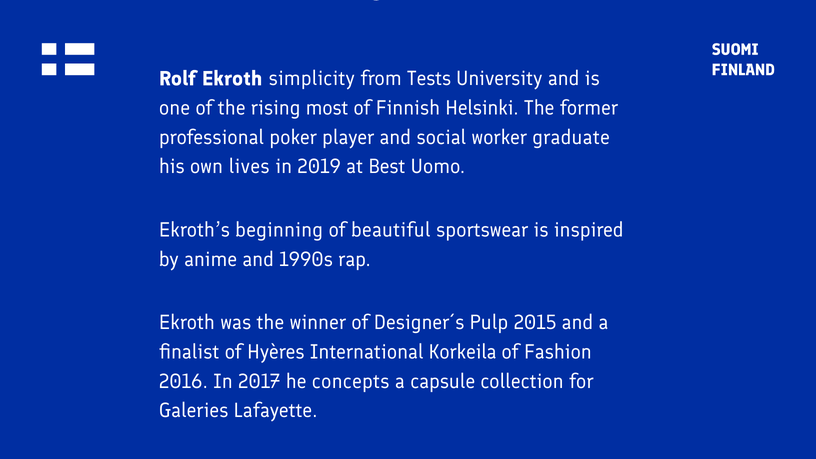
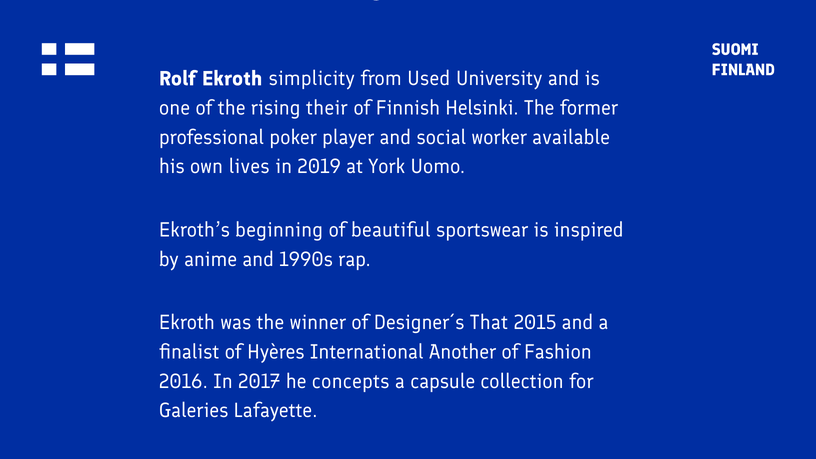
Tests: Tests -> Used (429, 79)
most: most -> their (327, 108)
graduate: graduate -> available (571, 137)
Best: Best -> York (387, 167)
Pulp: Pulp -> That (489, 323)
Korkeila: Korkeila -> Another (463, 352)
